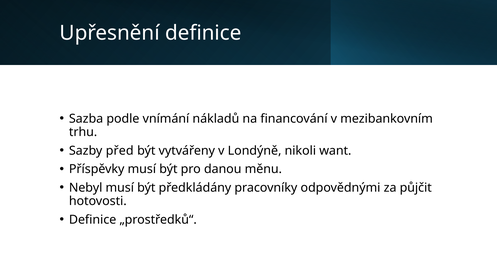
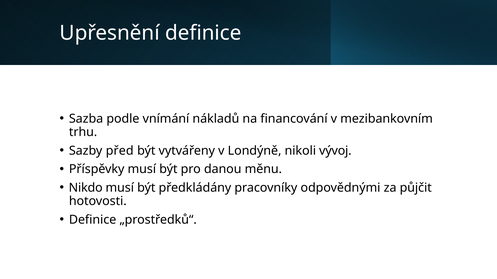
want: want -> vývoj (335, 151)
Nebyl: Nebyl -> Nikdo (86, 188)
